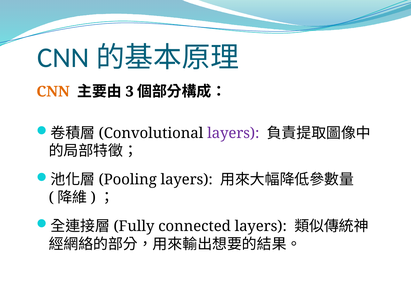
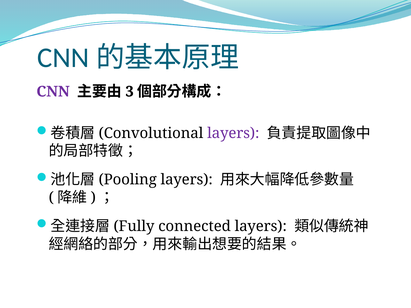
CNN colour: orange -> purple (53, 92)
